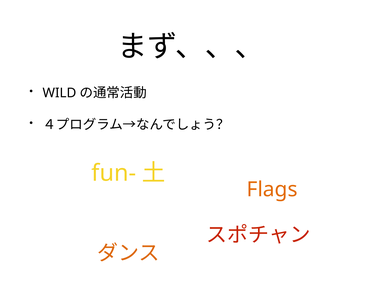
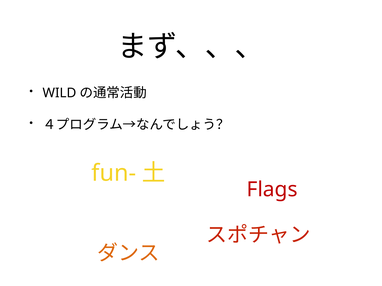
Flags colour: orange -> red (272, 190)
